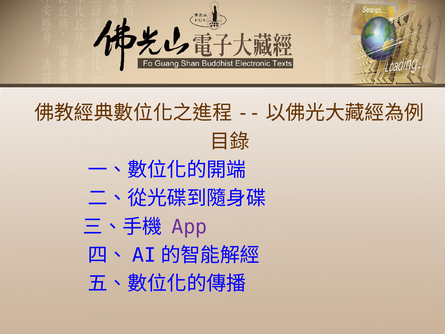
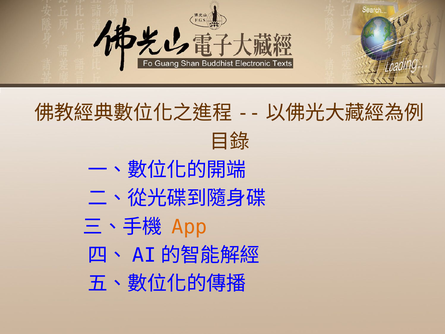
App colour: purple -> orange (189, 227)
